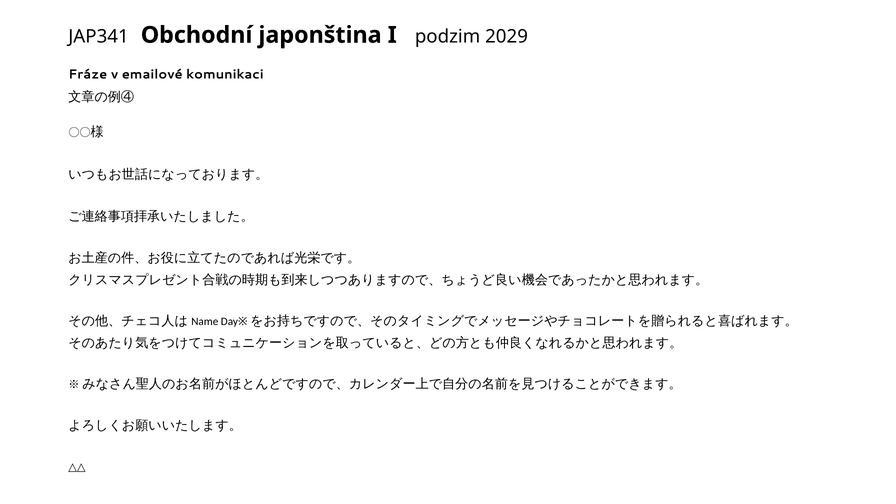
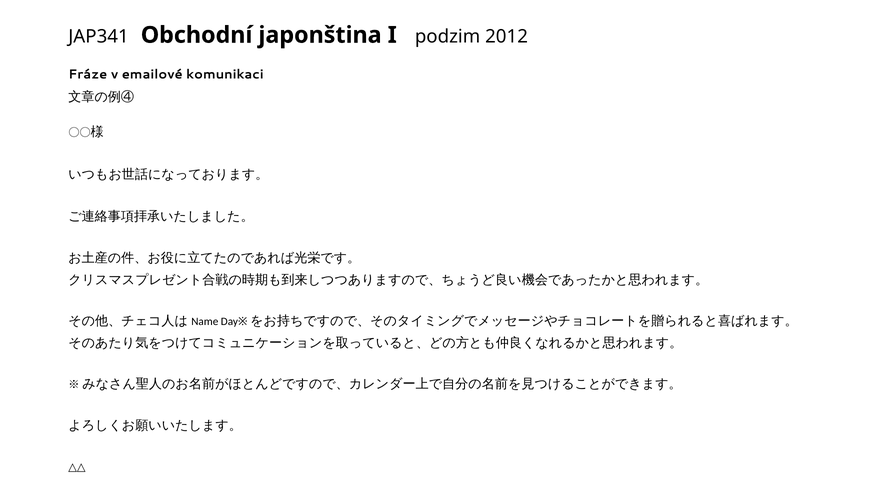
2029: 2029 -> 2012 (507, 37)
